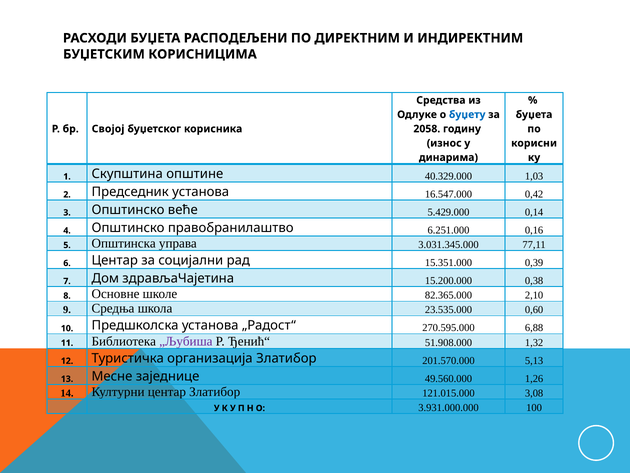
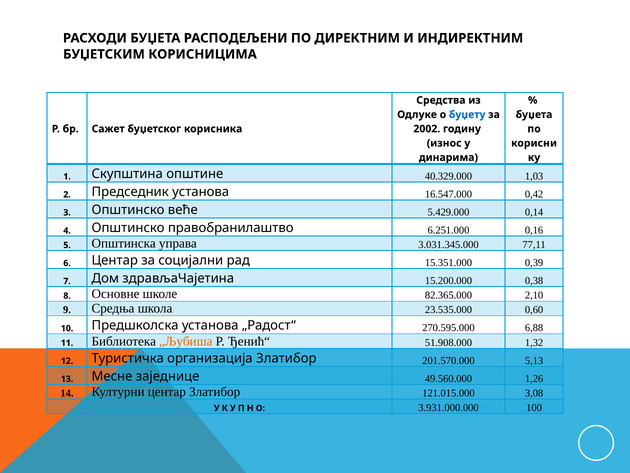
Својој: Својој -> Сажет (108, 129)
2058: 2058 -> 2002 (427, 129)
„Љубиша colour: purple -> orange (186, 341)
